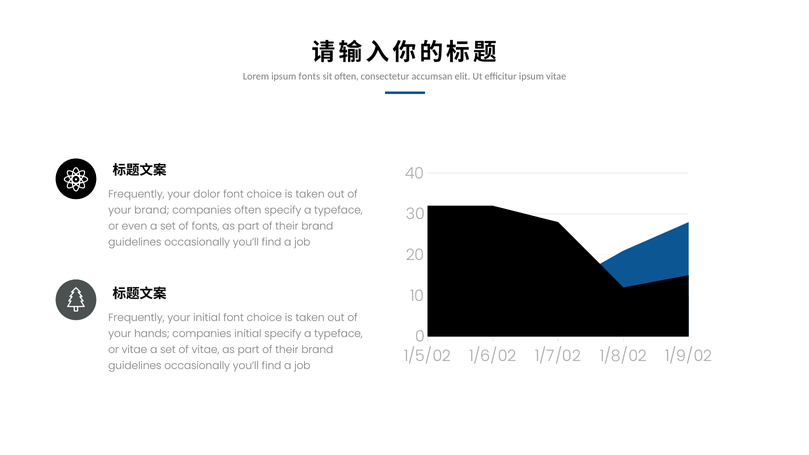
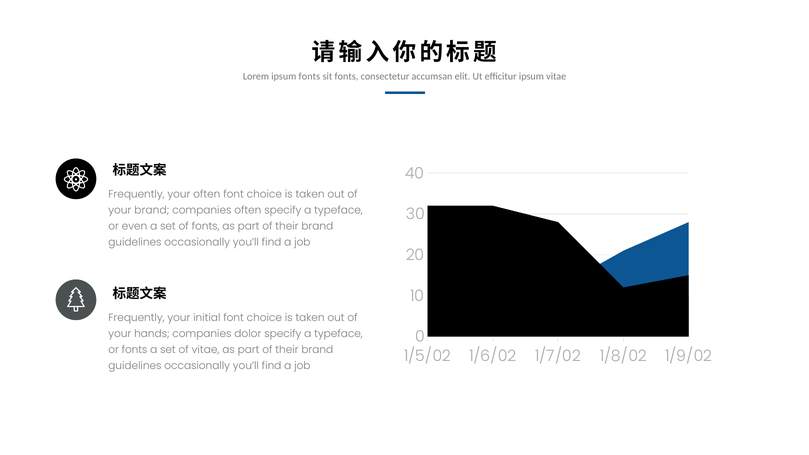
sit often: often -> fonts (346, 76)
your dolor: dolor -> often (207, 194)
companies initial: initial -> dolor (248, 334)
or vitae: vitae -> fonts (135, 350)
